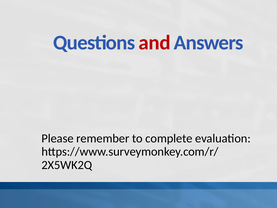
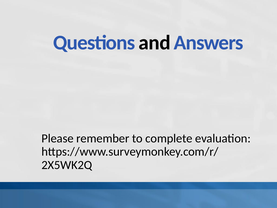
and colour: red -> black (155, 43)
